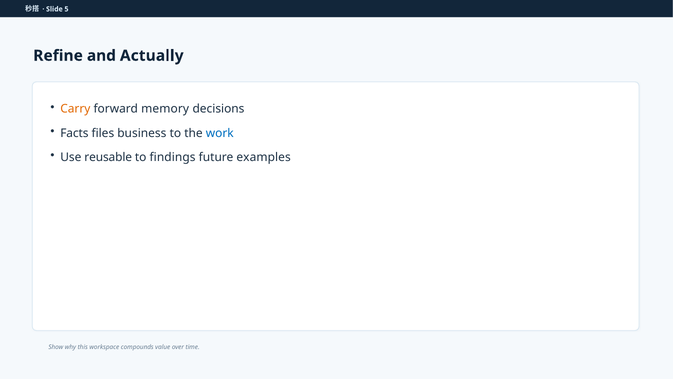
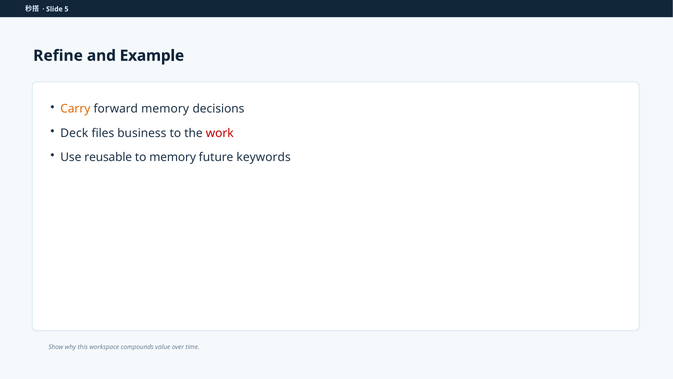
Actually: Actually -> Example (152, 56)
Facts: Facts -> Deck (74, 133)
work colour: blue -> red (220, 133)
to findings: findings -> memory (173, 157)
examples: examples -> keywords (264, 157)
